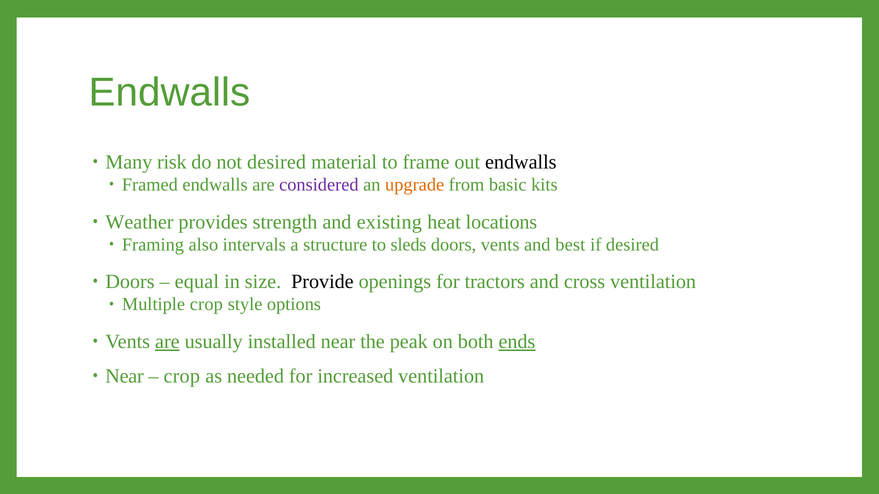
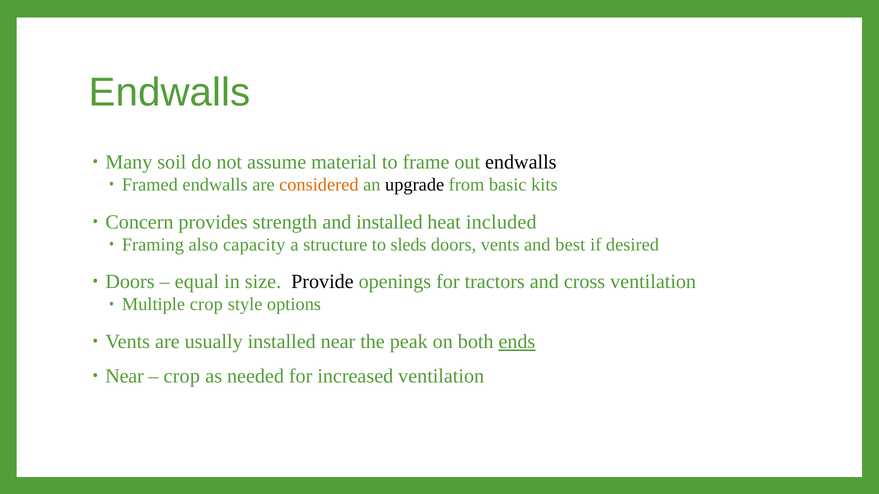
risk: risk -> soil (172, 162)
not desired: desired -> assume (277, 162)
considered colour: purple -> orange (319, 185)
upgrade colour: orange -> black (415, 185)
Weather: Weather -> Concern (139, 222)
and existing: existing -> installed (389, 222)
locations: locations -> included (501, 222)
intervals: intervals -> capacity (254, 245)
are underline: present -> none (167, 342)
